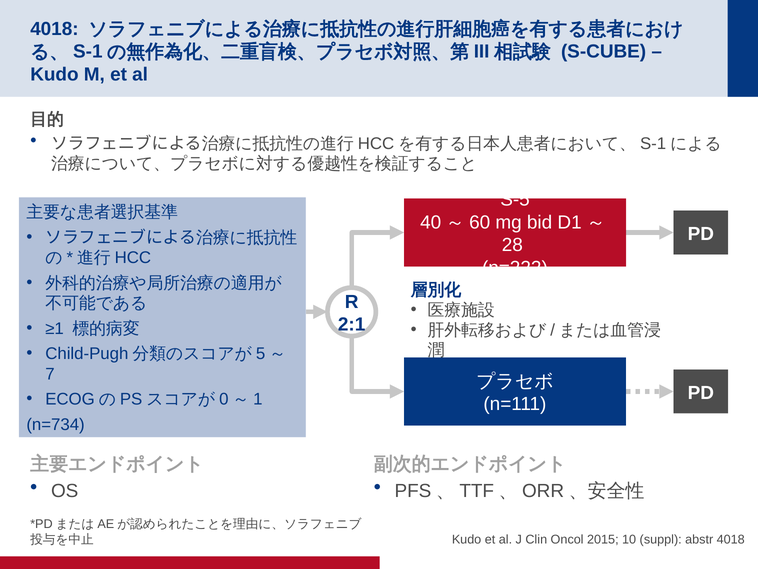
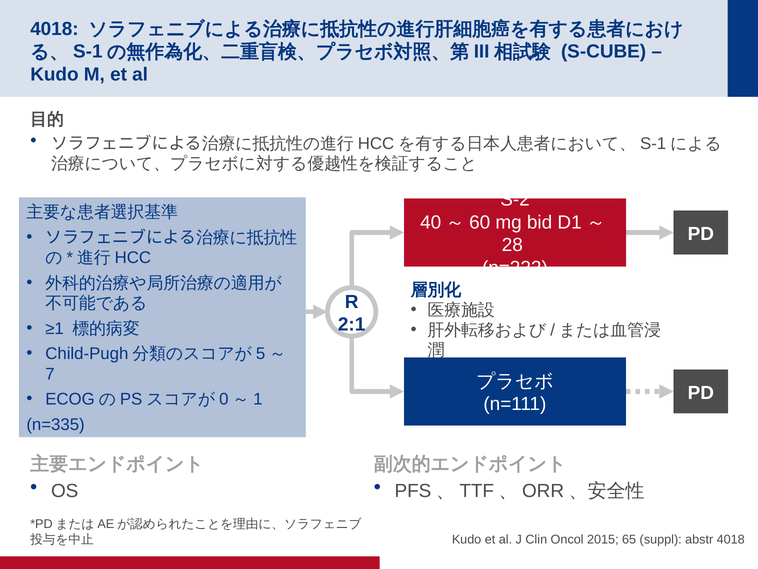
S-5: S-5 -> S-2 (515, 200)
n=734: n=734 -> n=335 (56, 424)
10: 10 -> 65 (629, 539)
